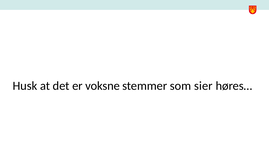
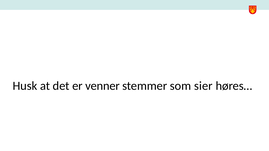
voksne: voksne -> venner (103, 86)
